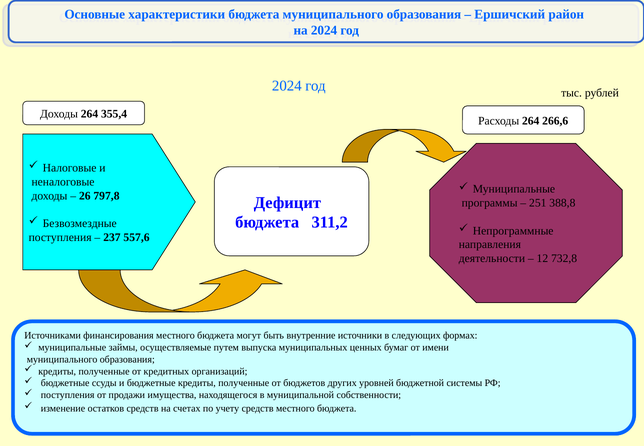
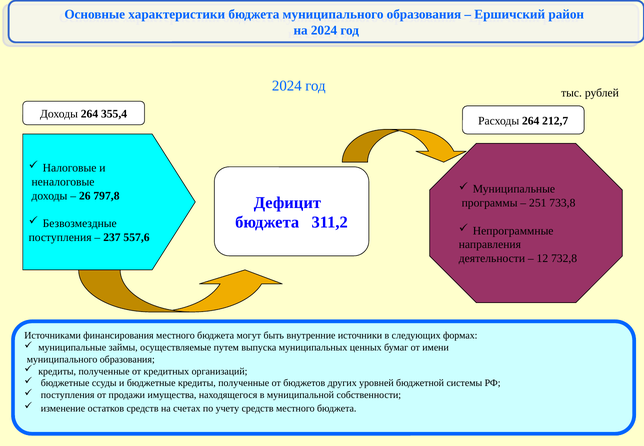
266,6: 266,6 -> 212,7 (555, 121)
388,8: 388,8 -> 733,8 (562, 203)
